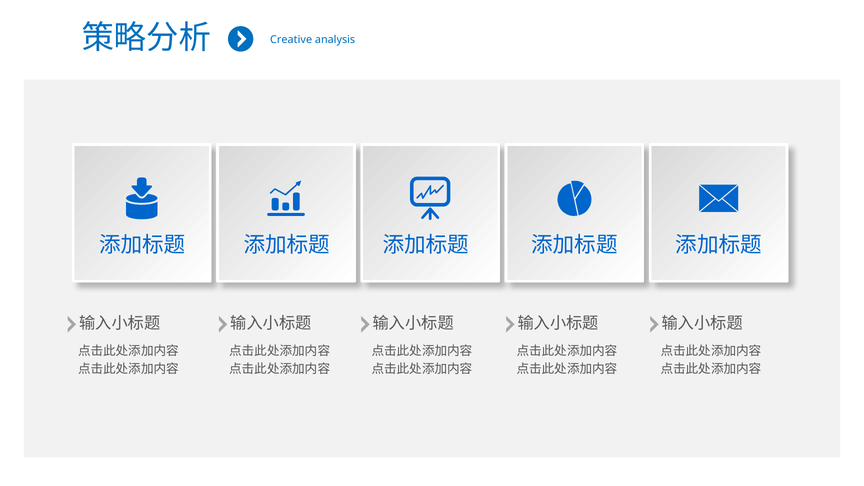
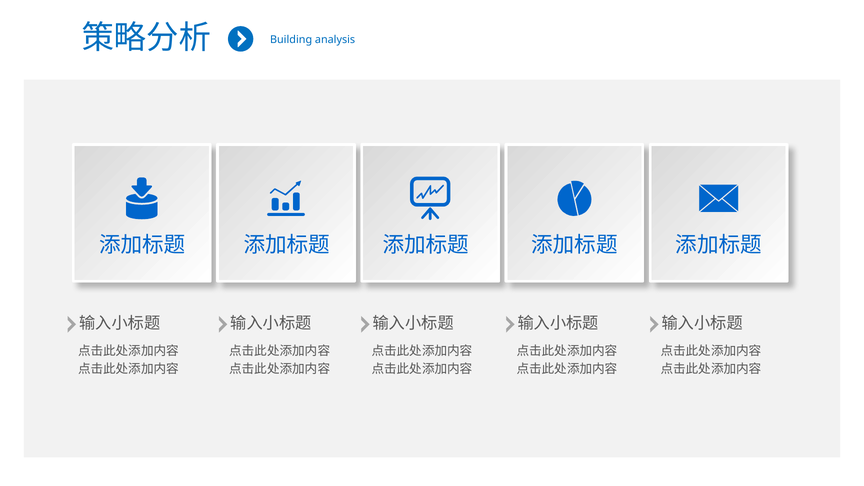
Creative: Creative -> Building (291, 40)
